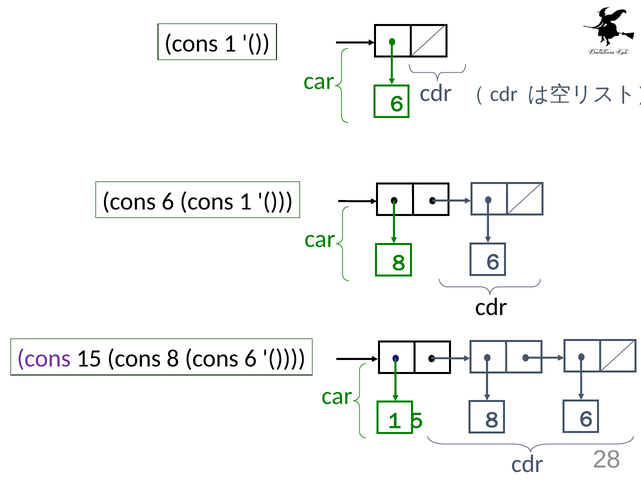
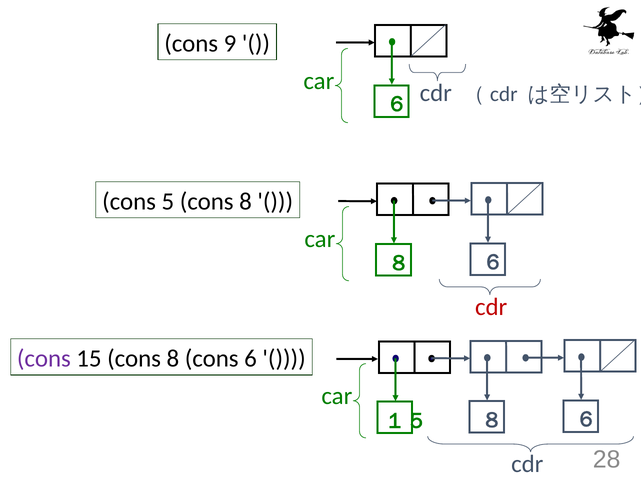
1: 1 -> 9 (230, 44)
6: 6 -> 5 (168, 202)
1: 1 -> 8 (245, 202)
cdr colour: black -> red (491, 308)
